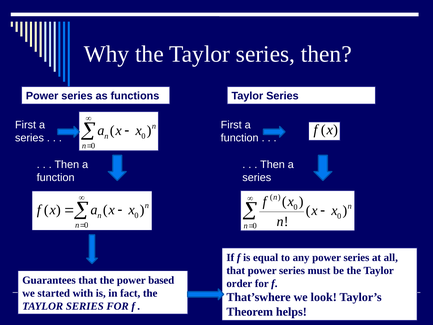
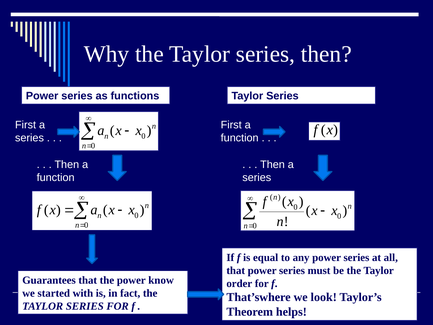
based: based -> know (161, 280)
